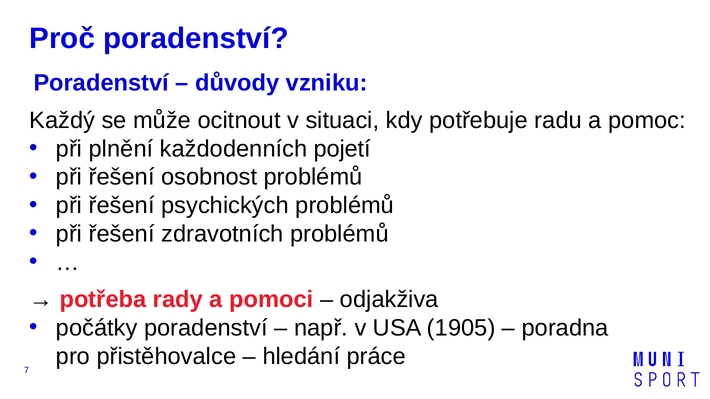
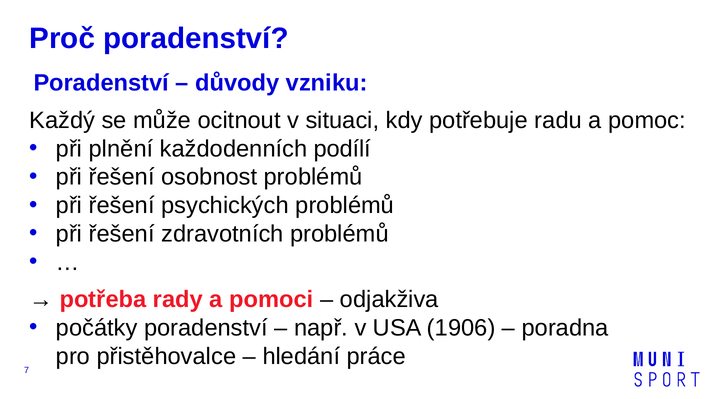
pojetí: pojetí -> podílí (342, 149)
1905: 1905 -> 1906 (461, 328)
